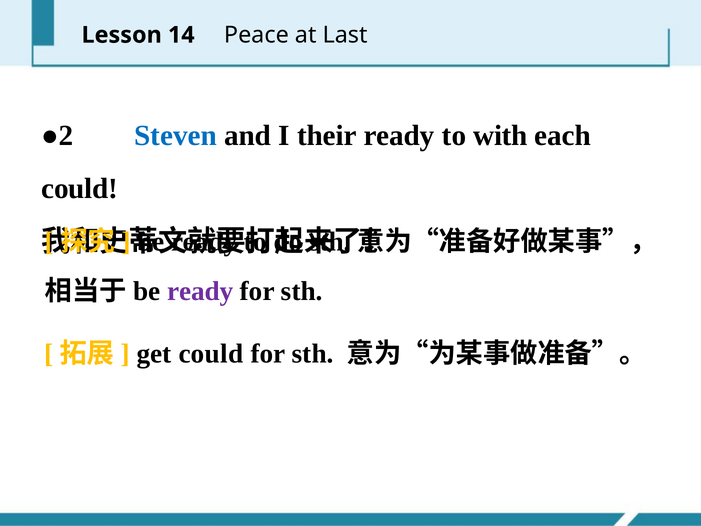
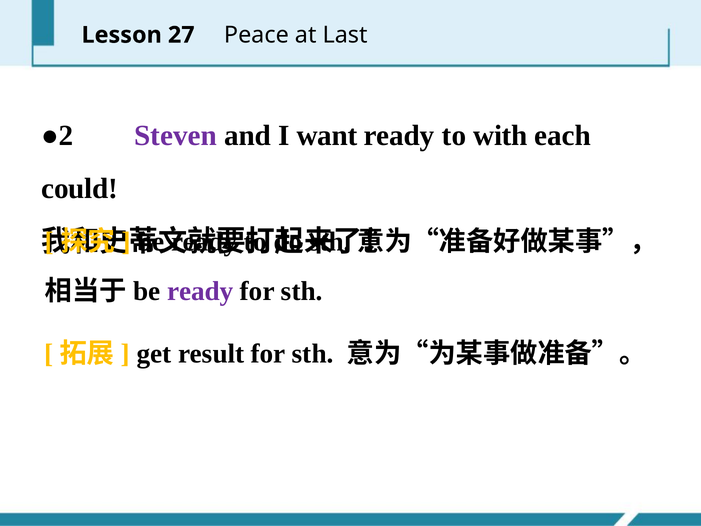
14: 14 -> 27 (181, 35)
Steven colour: blue -> purple (176, 136)
their: their -> want (327, 136)
get could: could -> result (211, 354)
